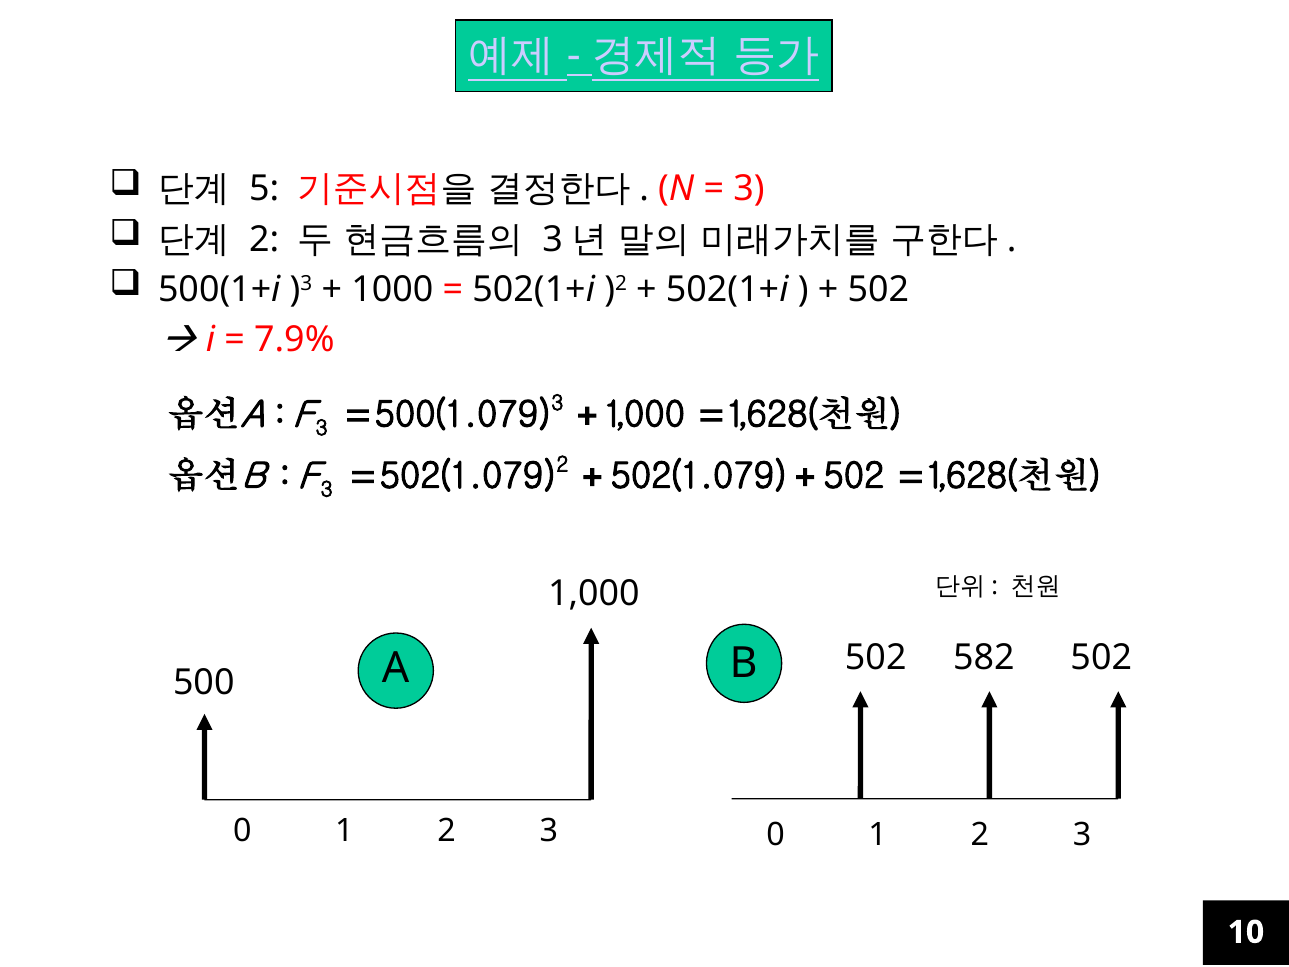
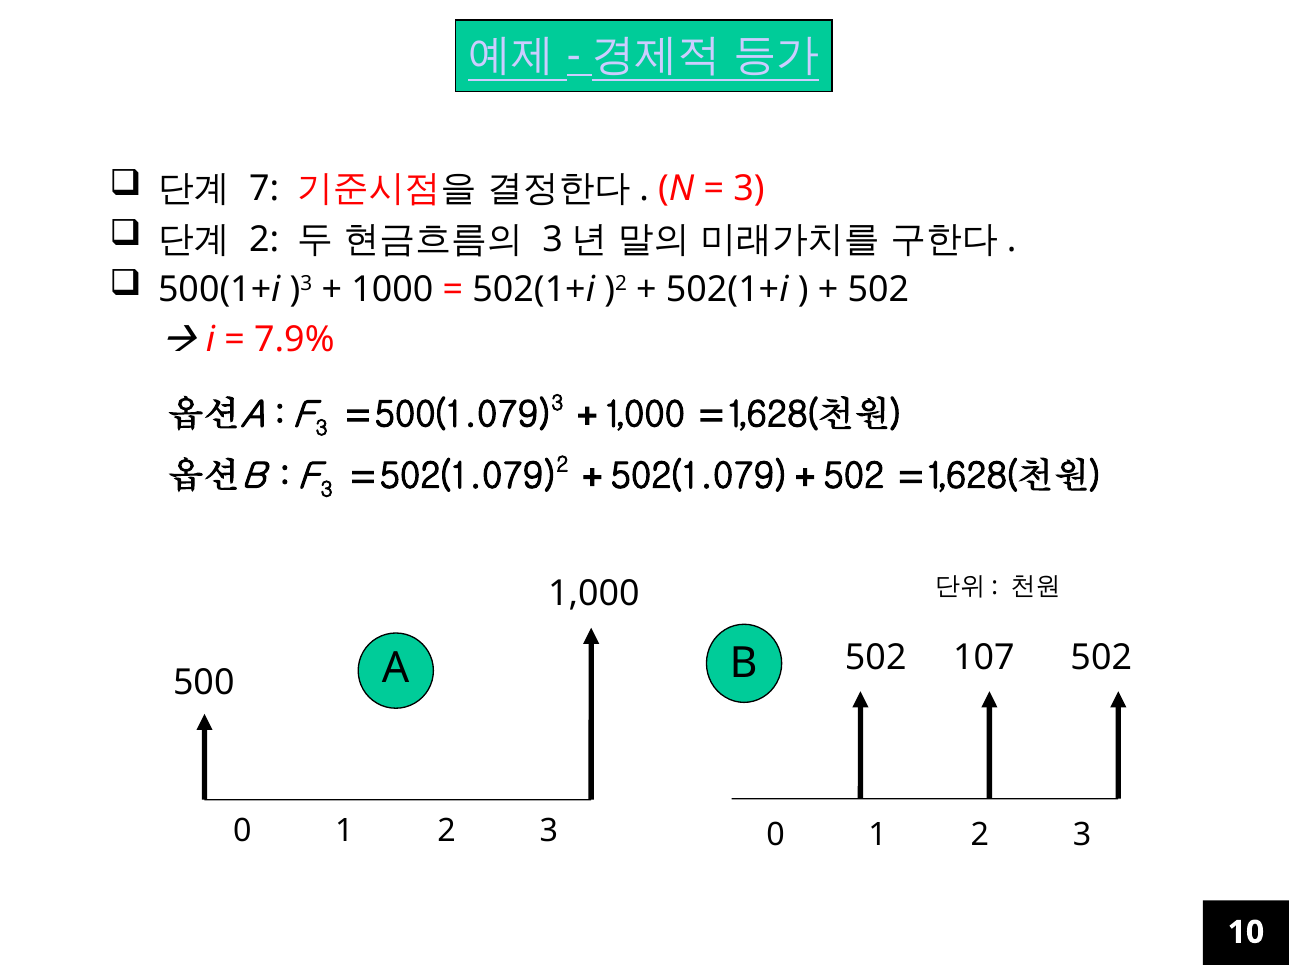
5: 5 -> 7 (264, 189)
582: 582 -> 107 (984, 657)
